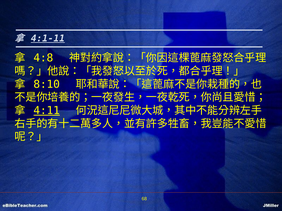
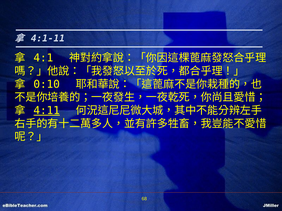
4:1-11 underline: present -> none (48, 39)
4:8: 4:8 -> 4:1 (43, 58)
8:10: 8:10 -> 0:10 (47, 84)
